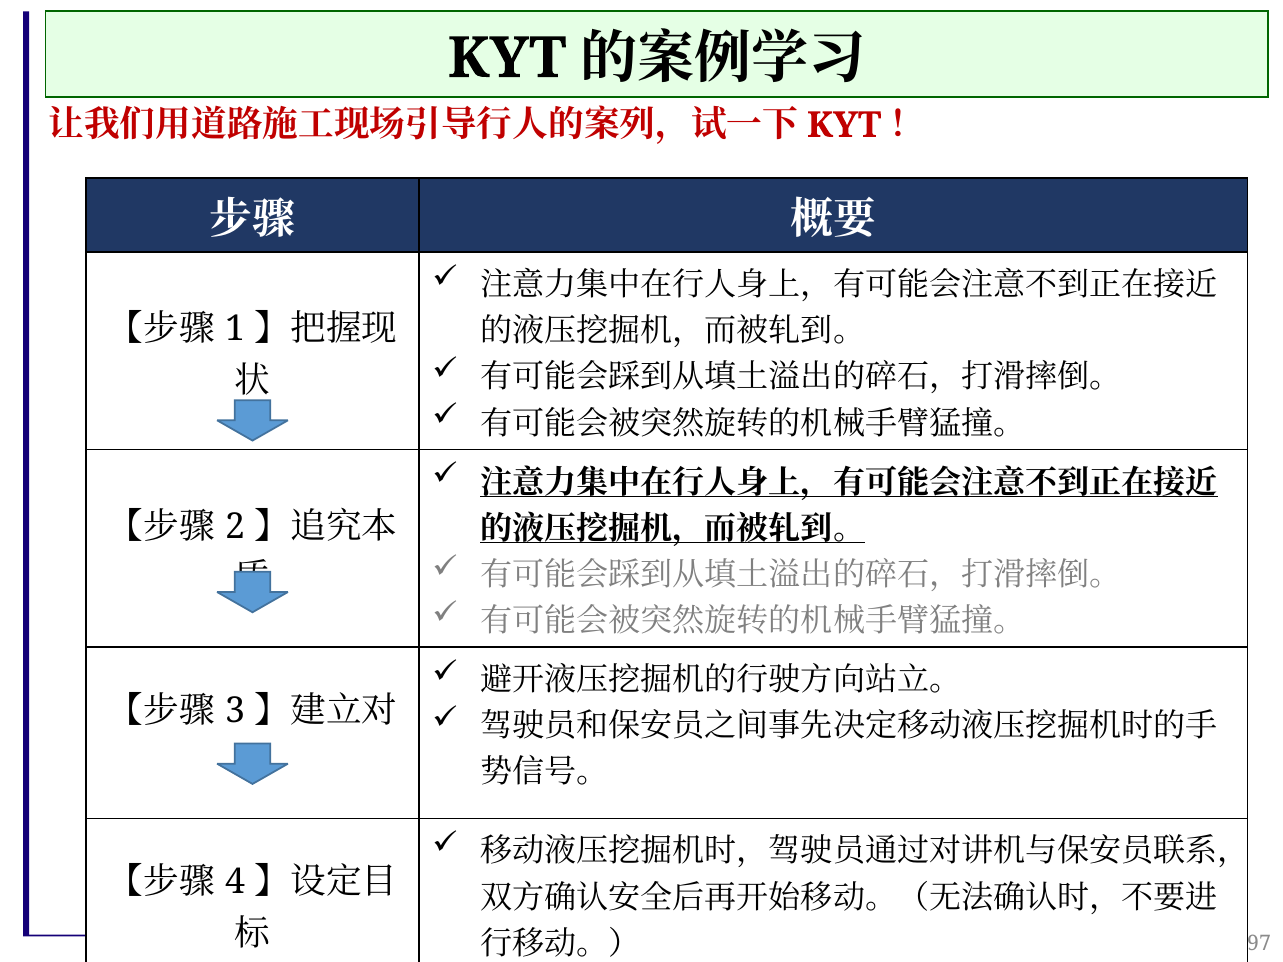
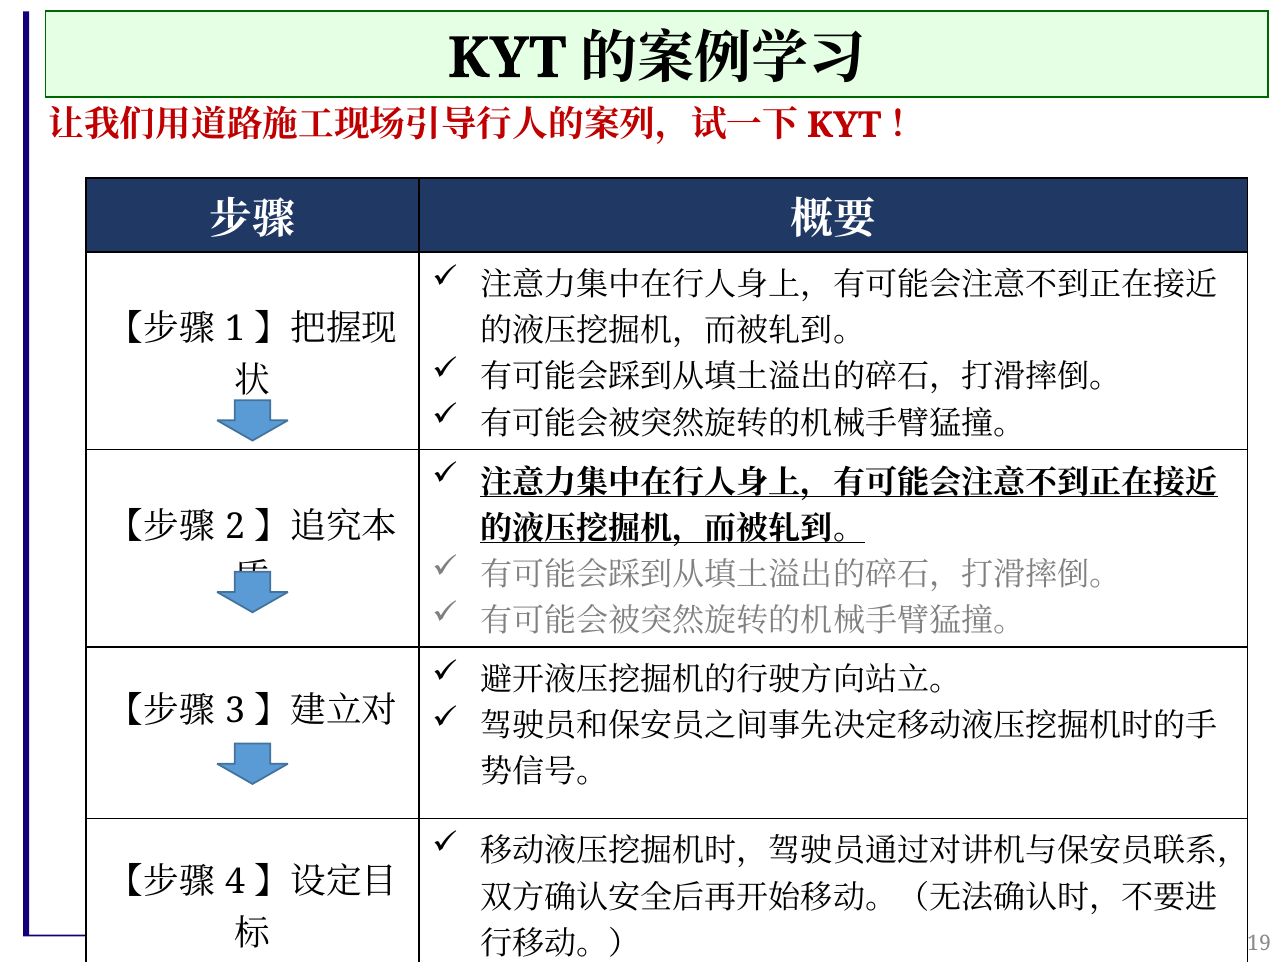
97: 97 -> 19 (1259, 944)
